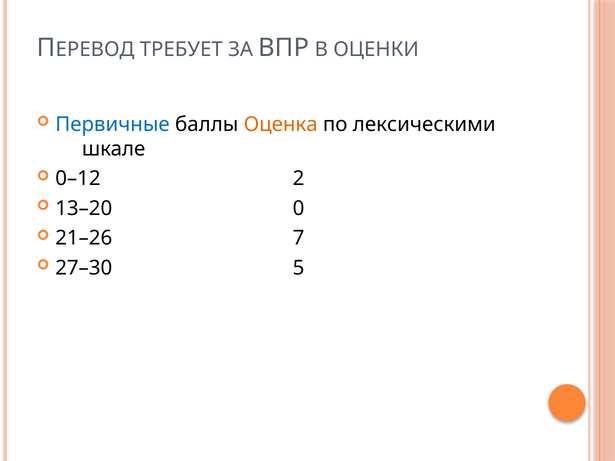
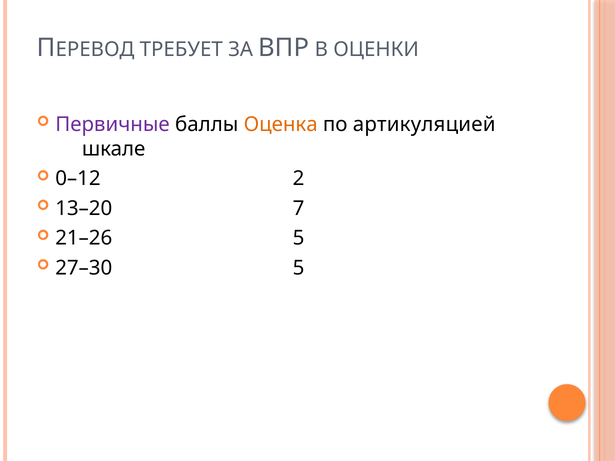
Первичные colour: blue -> purple (112, 124)
лексическими: лексическими -> артикуляцией (424, 124)
0: 0 -> 7 (299, 208)
21–26 7: 7 -> 5 (299, 238)
